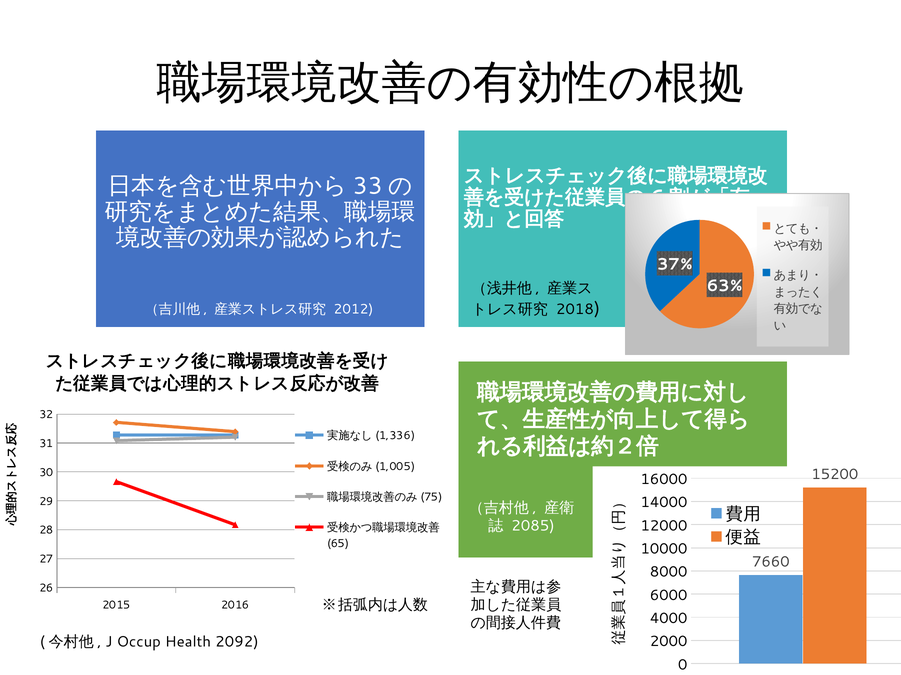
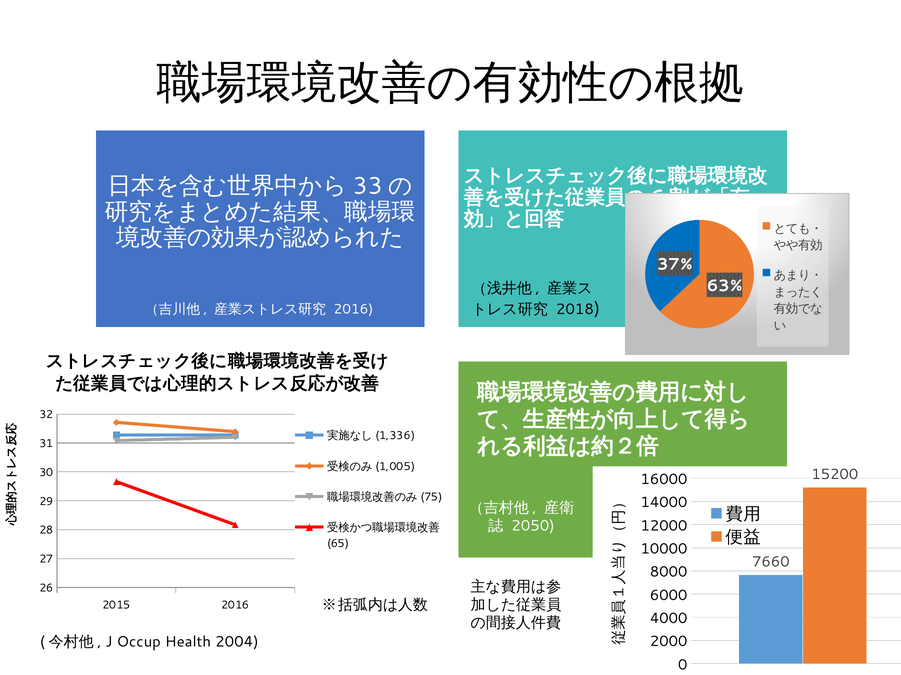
2012: 2012 -> 2016 (354, 310)
2085: 2085 -> 2050 (533, 526)
2092: 2092 -> 2004 (237, 642)
